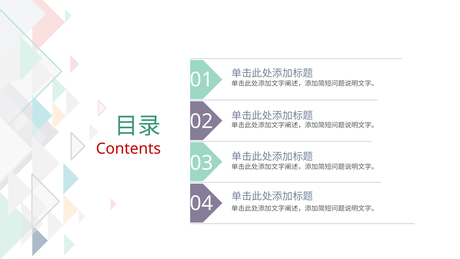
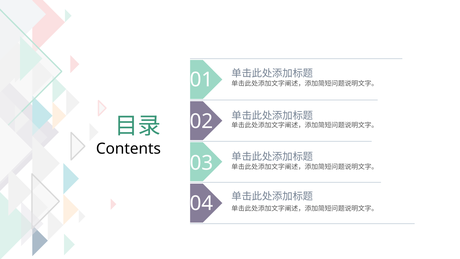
Contents colour: red -> black (128, 149)
